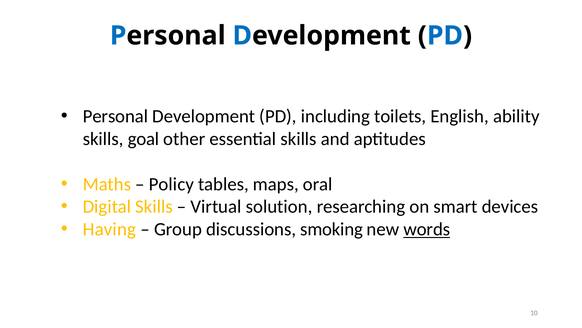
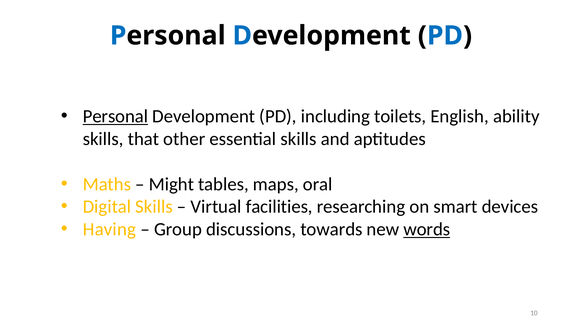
Personal underline: none -> present (115, 116)
goal: goal -> that (143, 139)
Policy: Policy -> Might (171, 184)
solution: solution -> facilities (279, 206)
smoking: smoking -> towards (331, 229)
